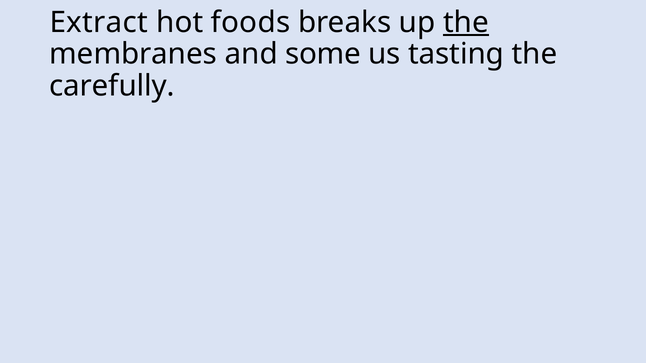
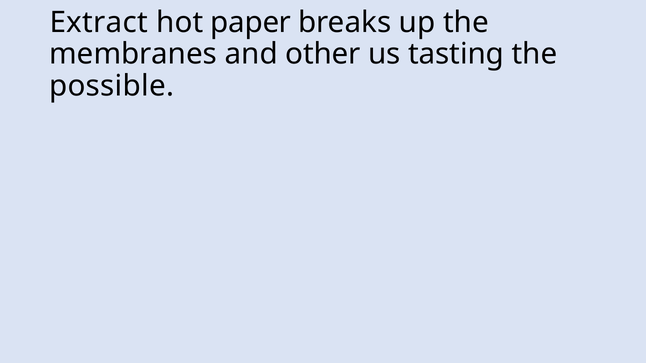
foods: foods -> paper (251, 22)
the underline: present -> none (466, 22)
some: some -> other (323, 54)
carefully: carefully -> possible (112, 86)
